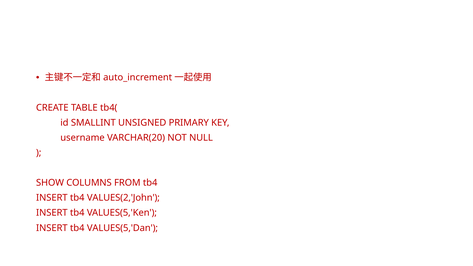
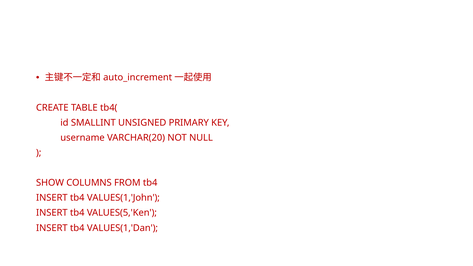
VALUES(2,'John: VALUES(2,'John -> VALUES(1,'John (123, 198)
VALUES(5,'Dan: VALUES(5,'Dan -> VALUES(1,'Dan (122, 228)
